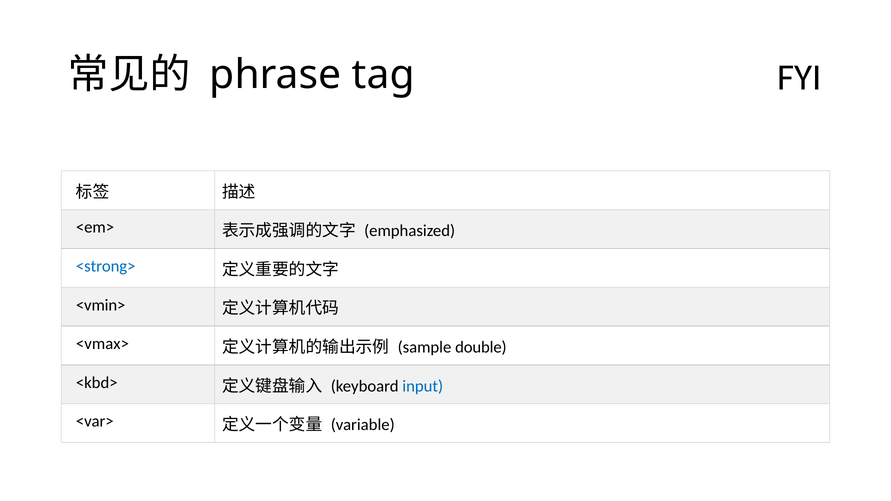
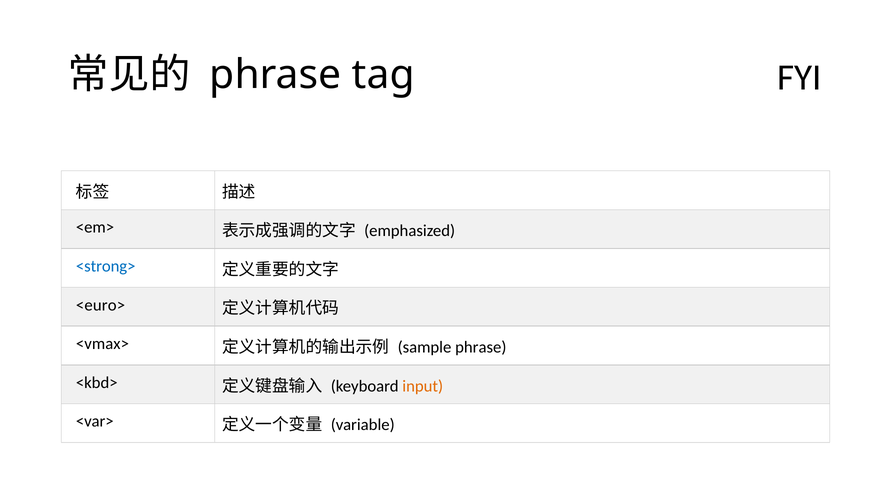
<vmin>: <vmin> -> <euro> (101, 305)
sample double: double -> phrase (481, 347)
input colour: blue -> orange (423, 386)
